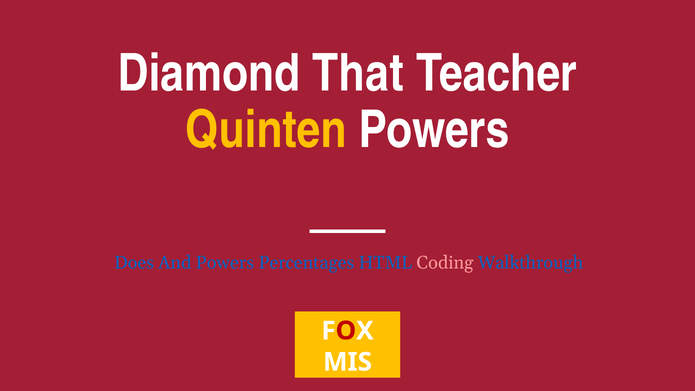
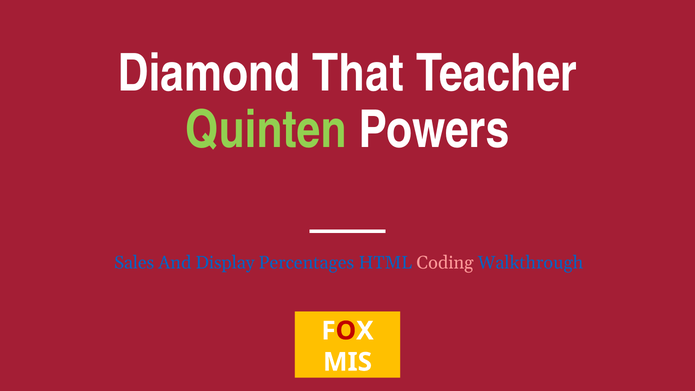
Quinten colour: yellow -> light green (266, 130)
Does: Does -> Sales (134, 263)
And Powers: Powers -> Display (225, 263)
